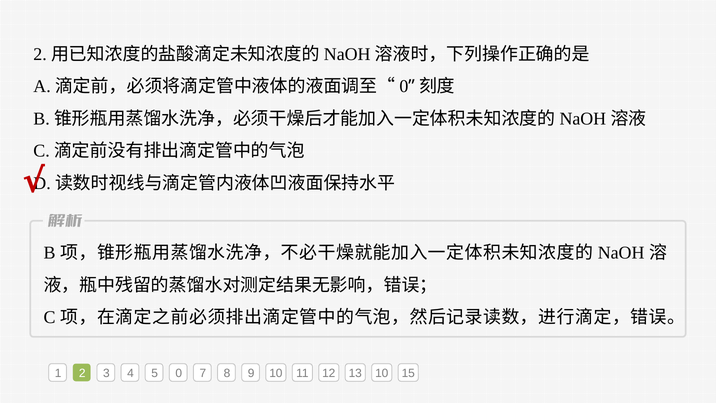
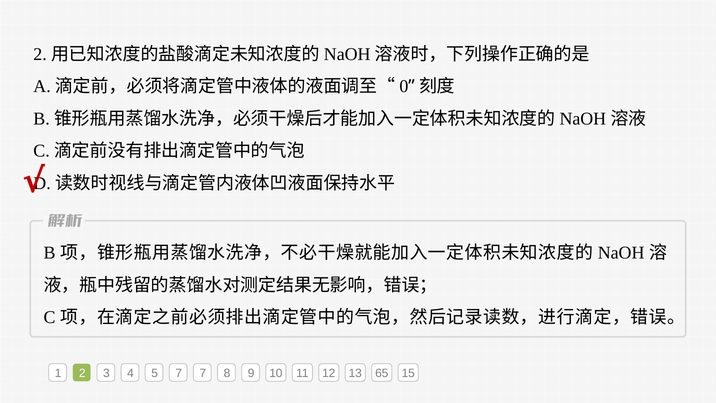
5 0: 0 -> 7 (179, 373)
13 10: 10 -> 65 (382, 373)
